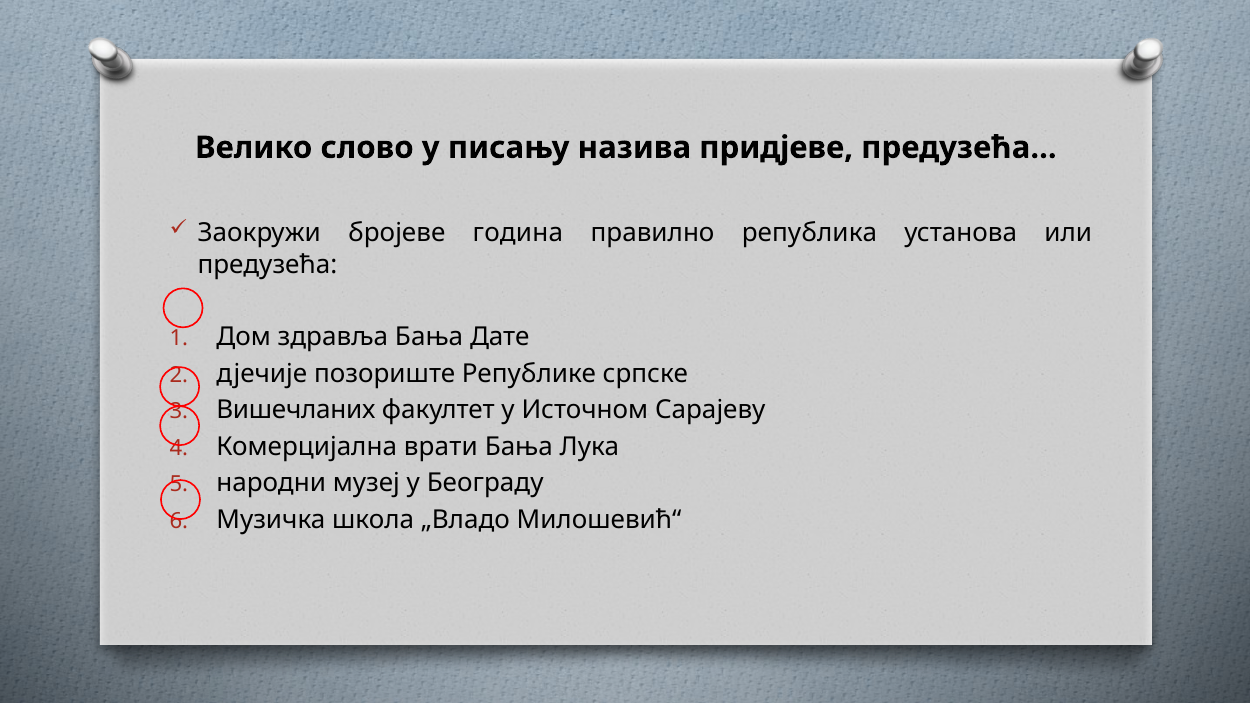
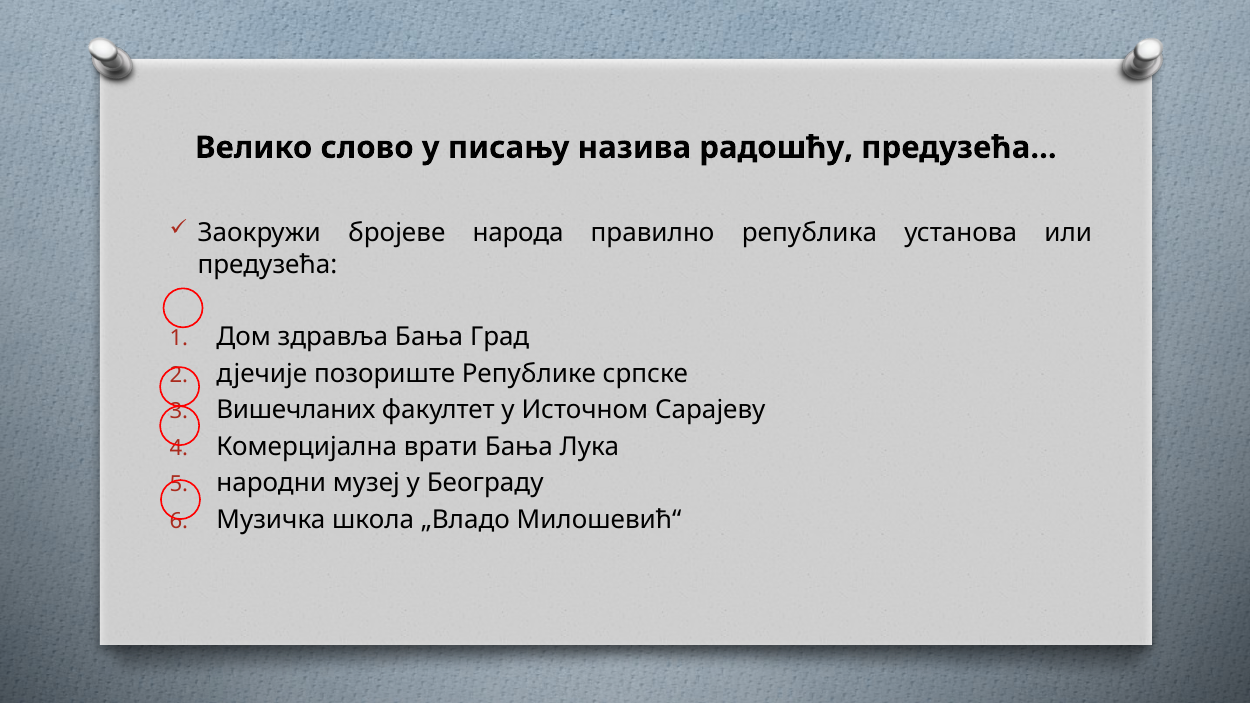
придјеве: придјеве -> радошћу (776, 148)
година: година -> народа (518, 233)
Дате: Дате -> Град (500, 337)
